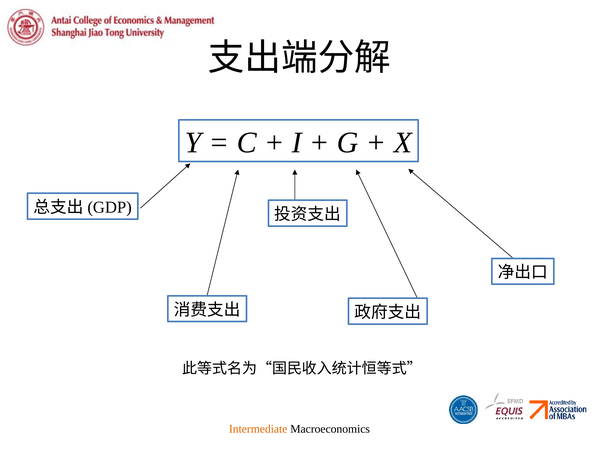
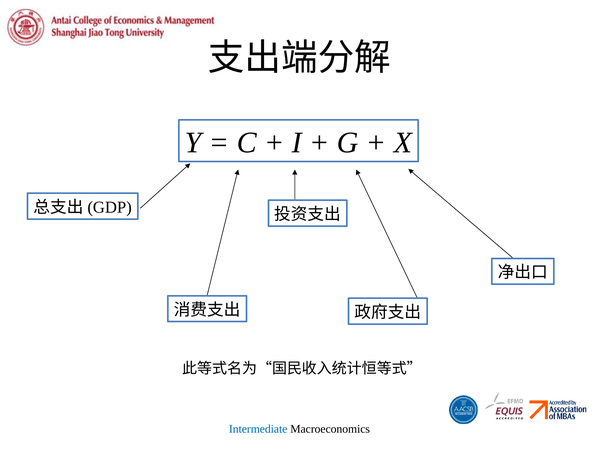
Intermediate colour: orange -> blue (258, 429)
